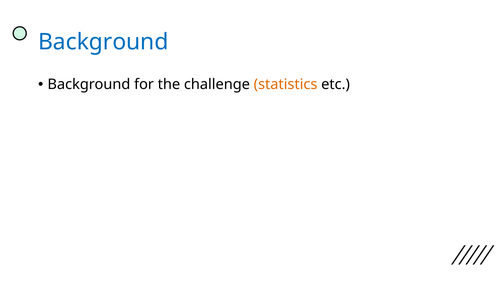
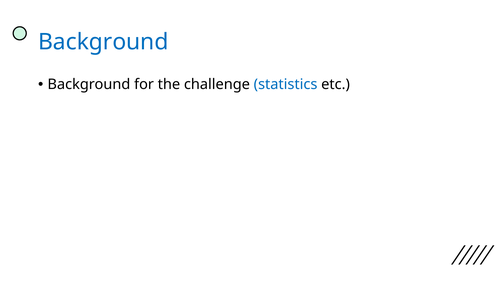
statistics colour: orange -> blue (286, 85)
